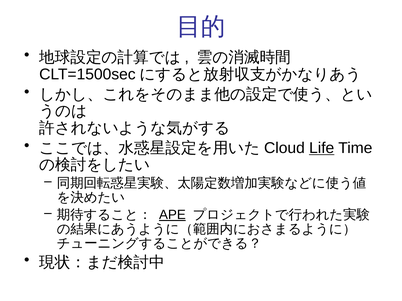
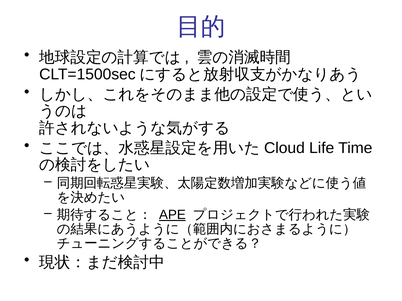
Life underline: present -> none (322, 148)
